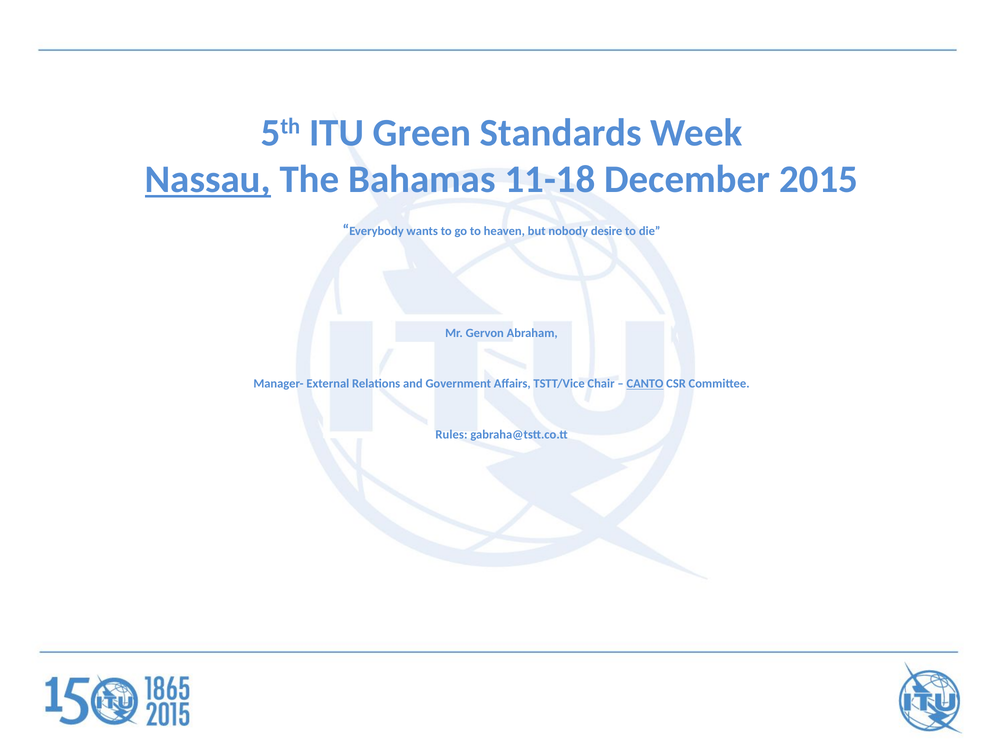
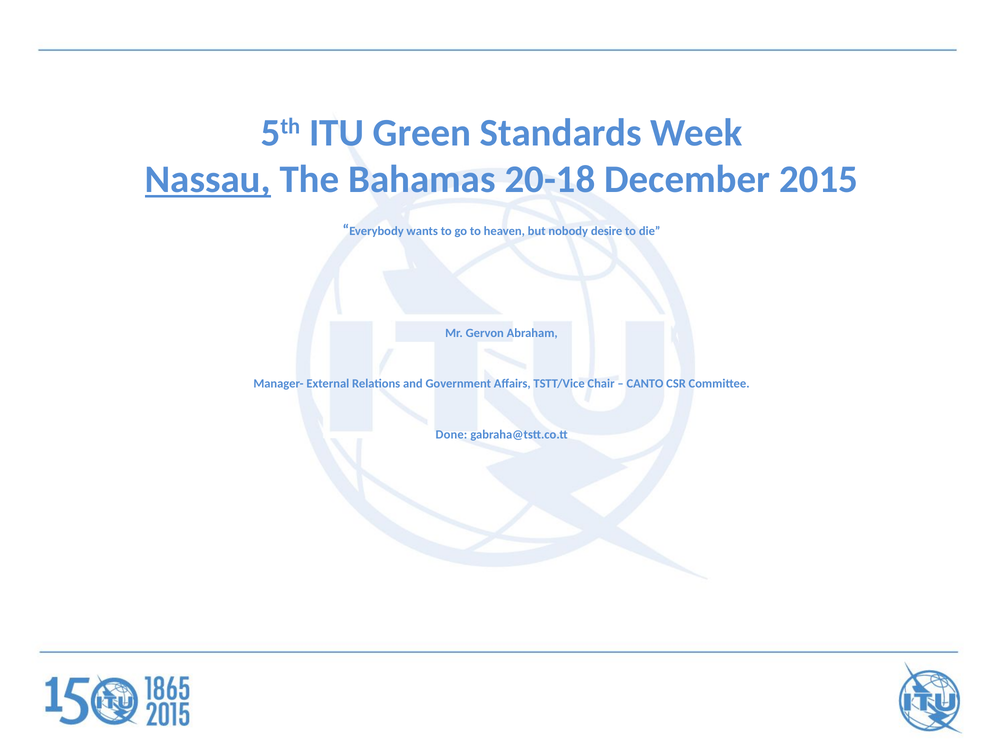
11-18: 11-18 -> 20-18 (550, 180)
CANTO underline: present -> none (645, 384)
Rules: Rules -> Done (451, 435)
